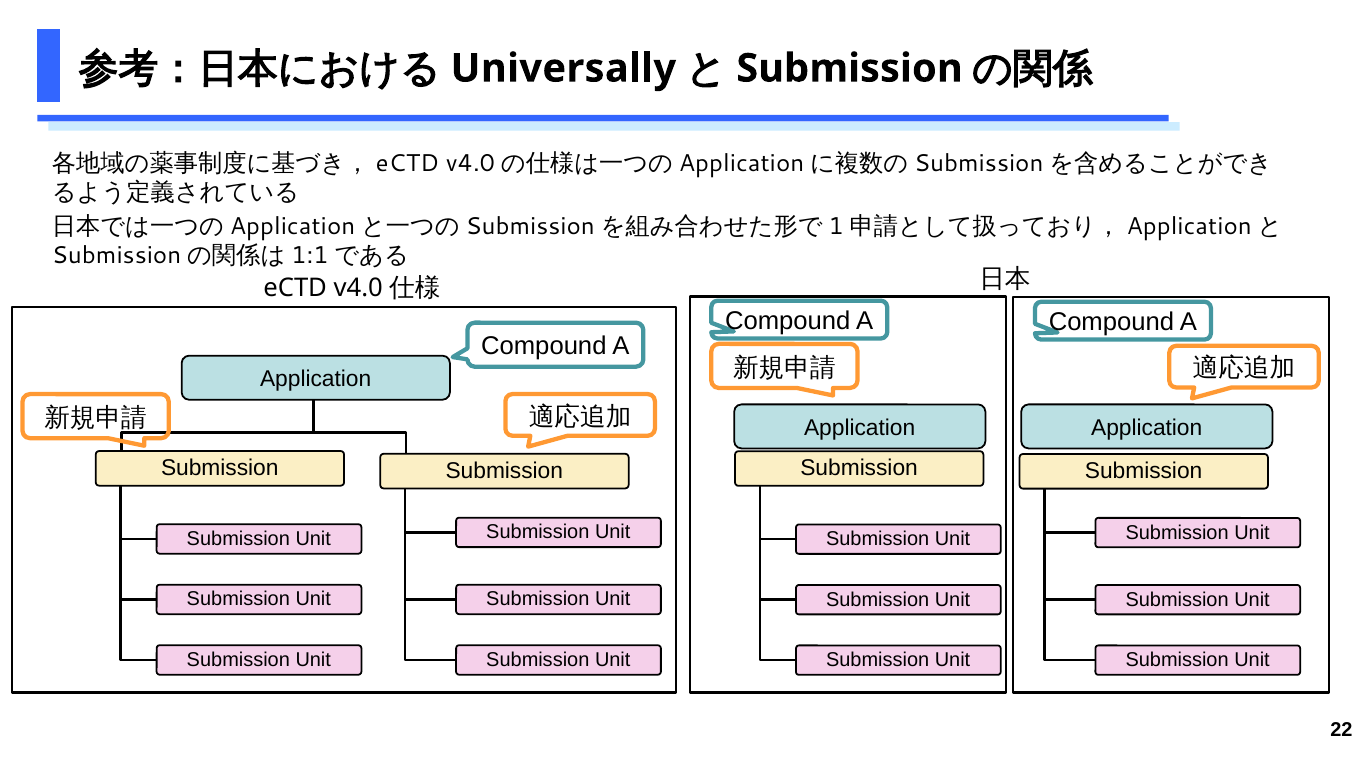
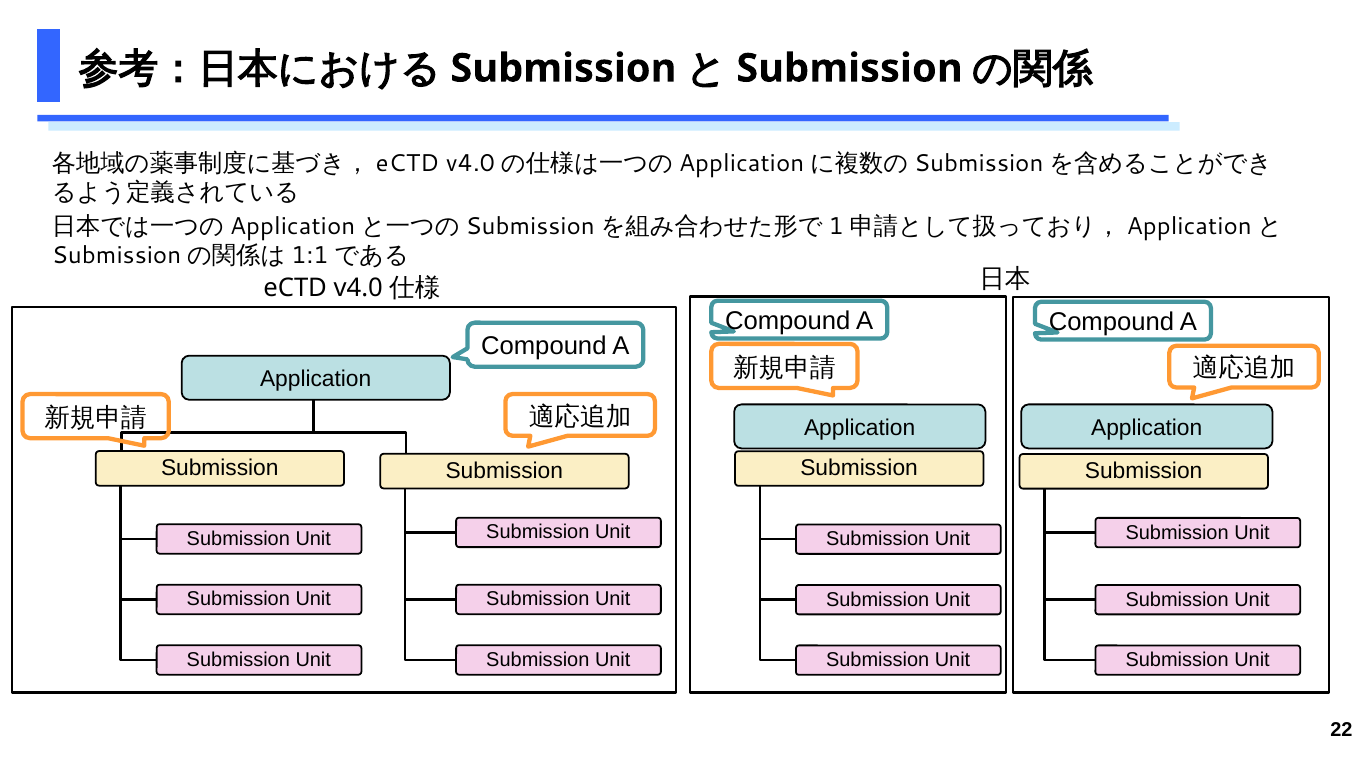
Universally: Universally -> Submission (563, 68)
